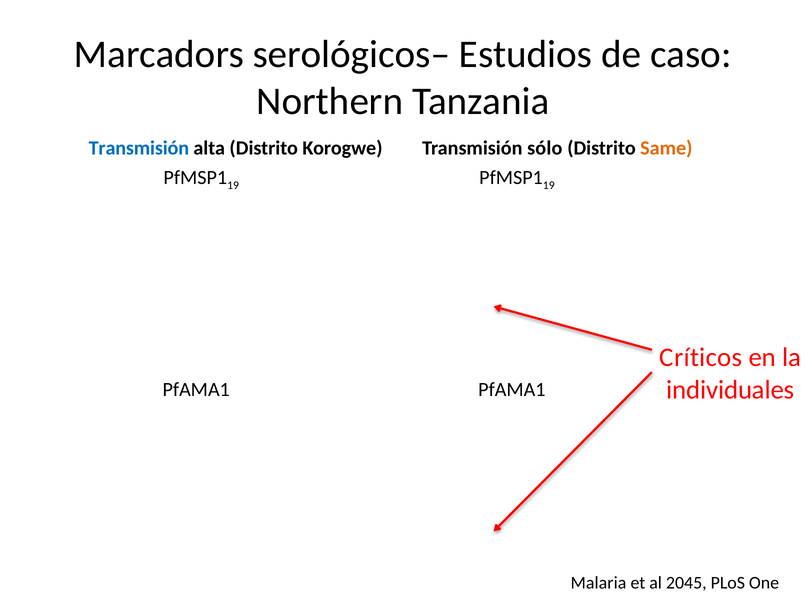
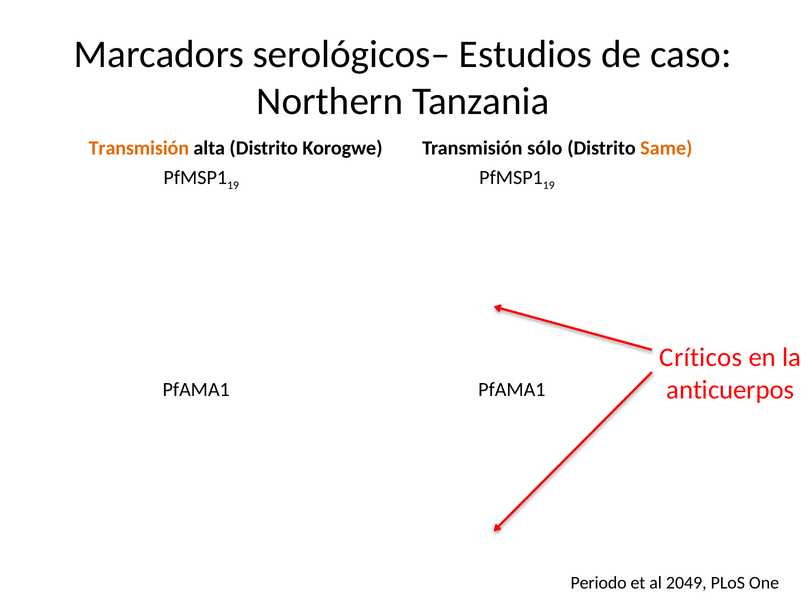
Transmisión colour: blue -> orange (139, 148)
individuales: individuales -> anticuerpos (730, 390)
Malaria: Malaria -> Periodo (599, 584)
2045: 2045 -> 2049 (686, 584)
